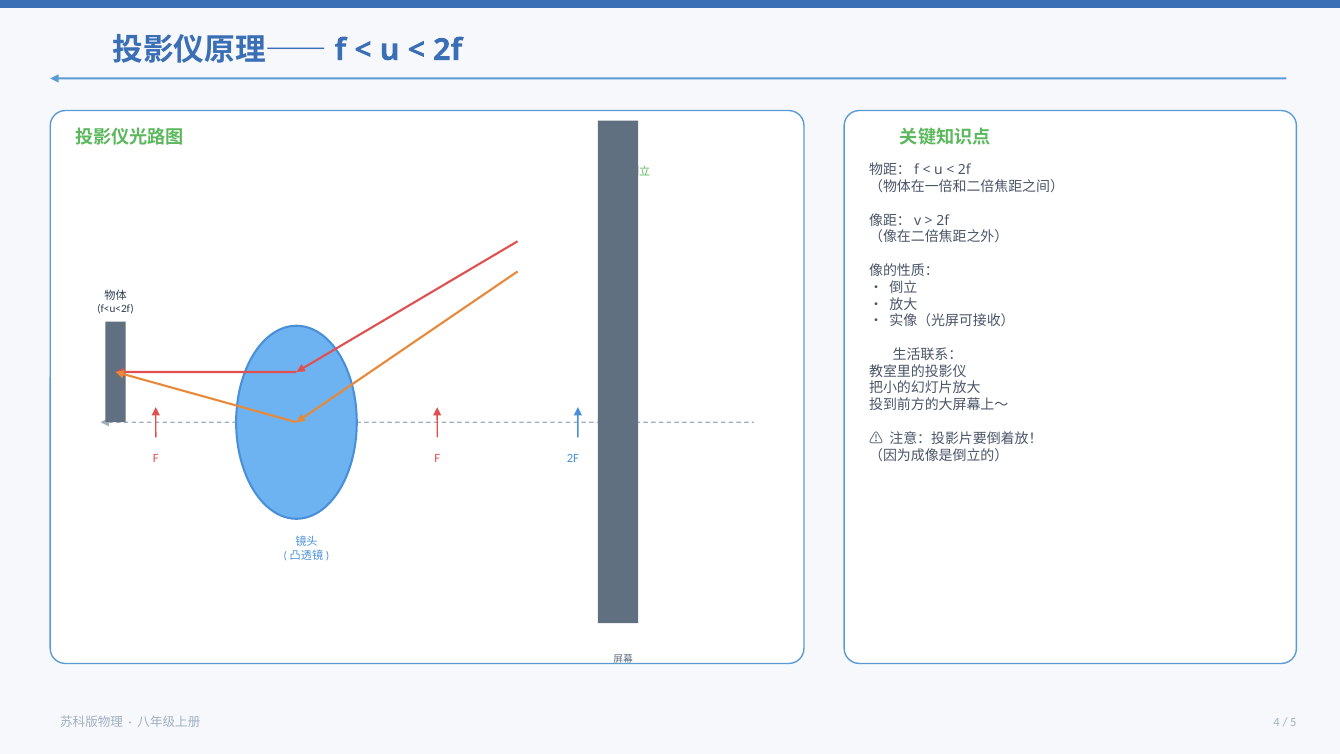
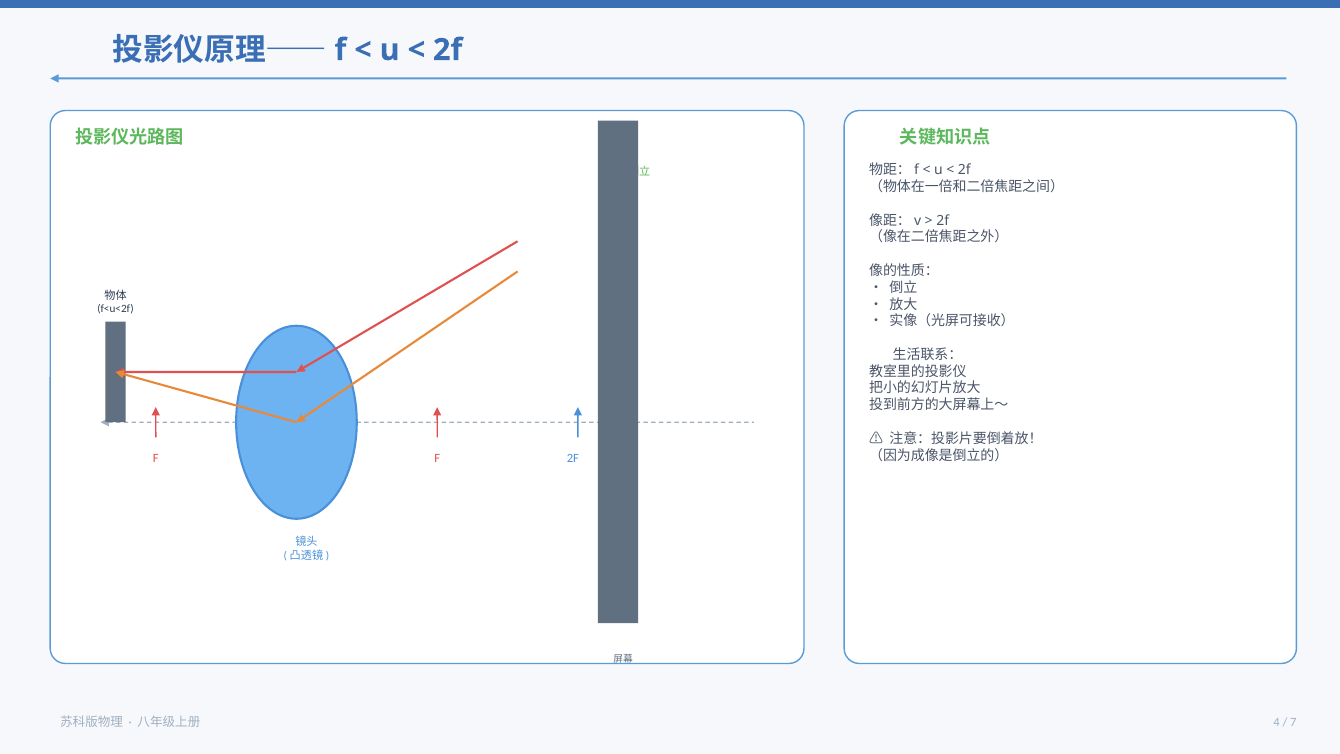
5: 5 -> 7 (1293, 722)
